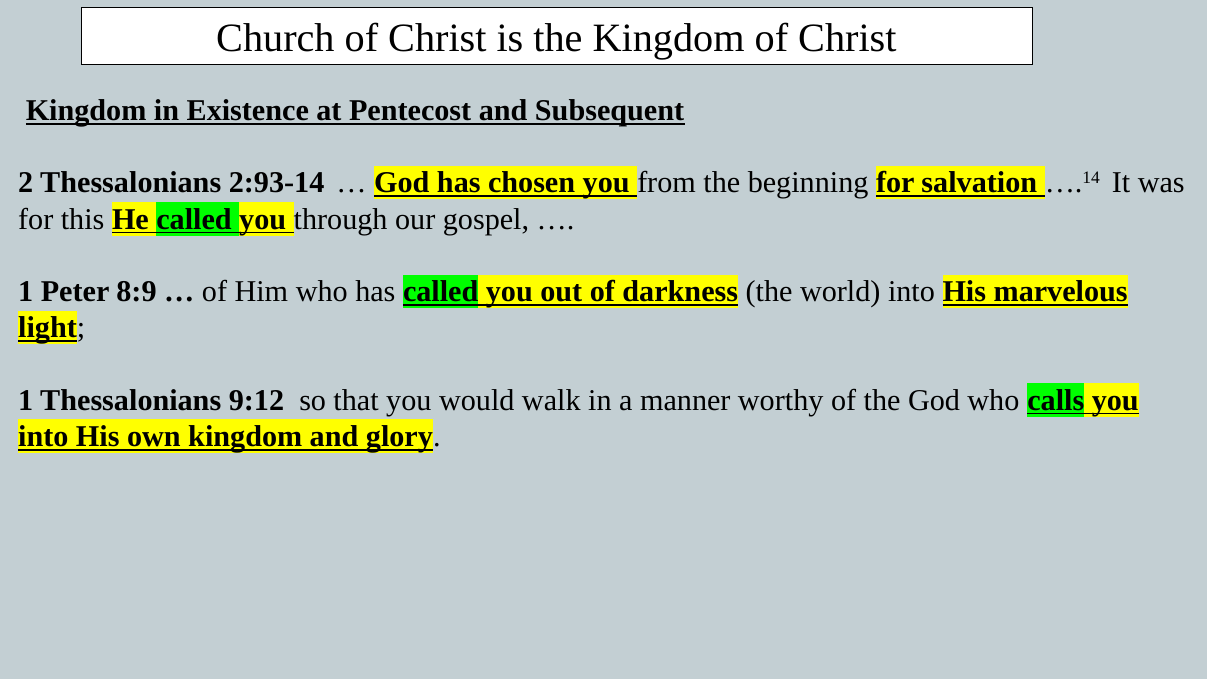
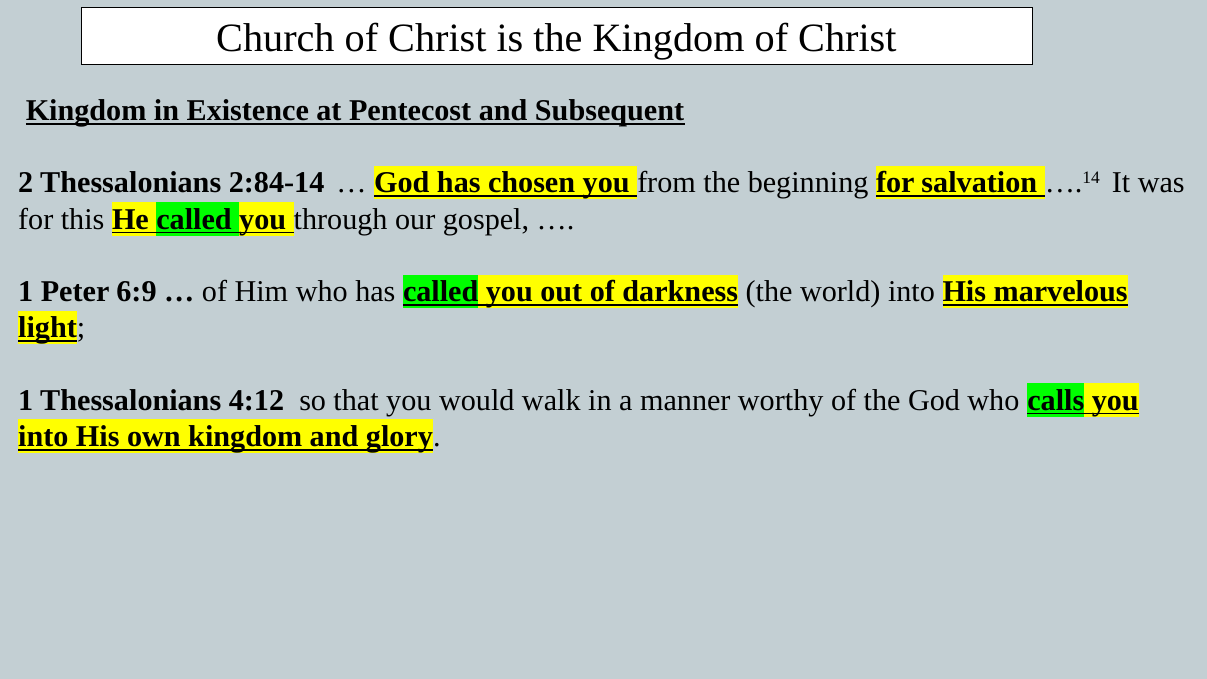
2:93-14: 2:93-14 -> 2:84-14 (277, 183)
8:9: 8:9 -> 6:9 (137, 291)
9:12: 9:12 -> 4:12 (256, 400)
